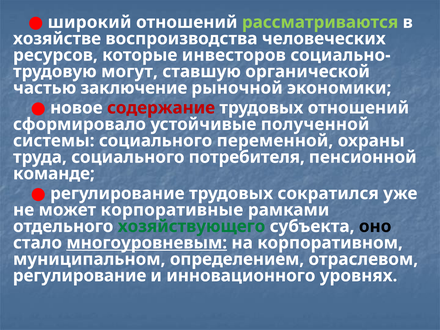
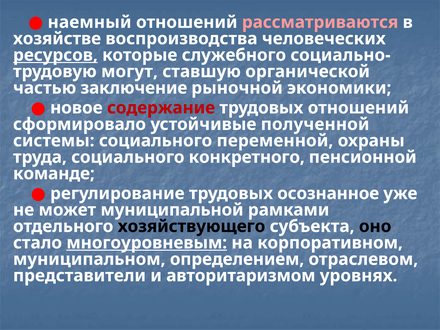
широкий: широкий -> наемный (90, 22)
рассматриваются colour: light green -> pink (320, 22)
ресурсов underline: none -> present (55, 55)
инвесторов: инвесторов -> служебного (234, 55)
потребителя: потребителя -> конкретного (247, 157)
сократился: сократился -> осознанное (328, 193)
корпоративные: корпоративные -> муниципальной (172, 210)
хозяйствующего colour: green -> black (192, 226)
регулирование: регулирование -> представители (79, 276)
инновационного: инновационного -> авторитаризмом (241, 276)
